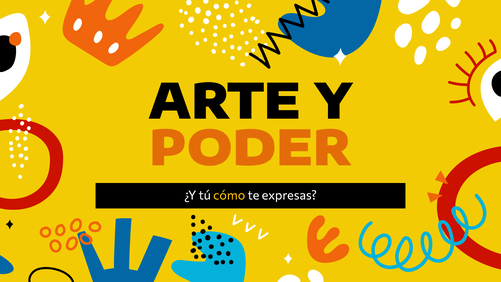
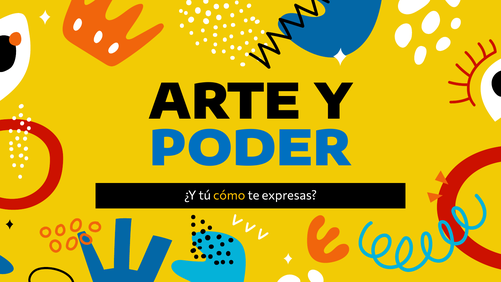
PODER colour: orange -> blue (250, 149)
